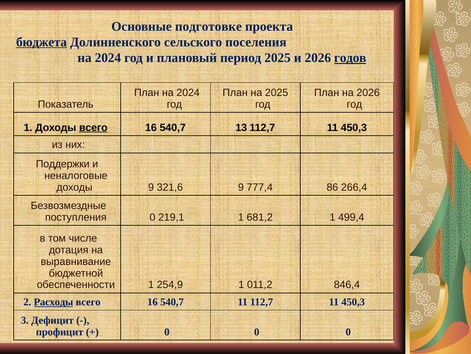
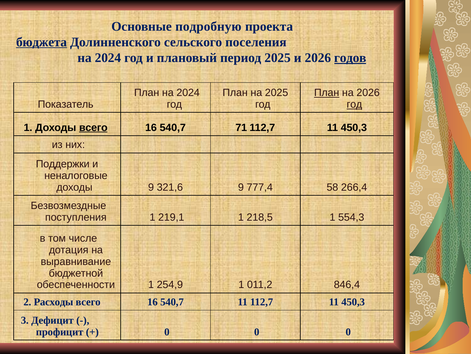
подготовке: подготовке -> подробную (208, 26)
План underline: none -> present (327, 93)
год underline: none -> present (354, 104)
13: 13 -> 71 (241, 127)
86: 86 -> 58 (332, 187)
поступления 0: 0 -> 1 (152, 217)
681,2: 681,2 -> 218,5 (260, 217)
499,4: 499,4 -> 554,3 (351, 217)
Расходы underline: present -> none (54, 301)
